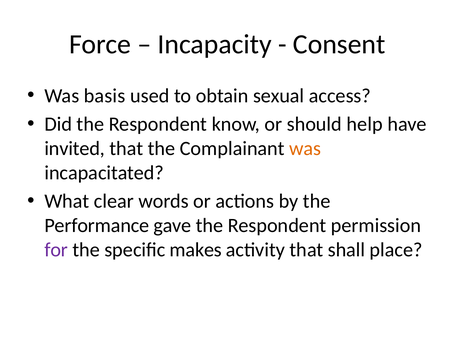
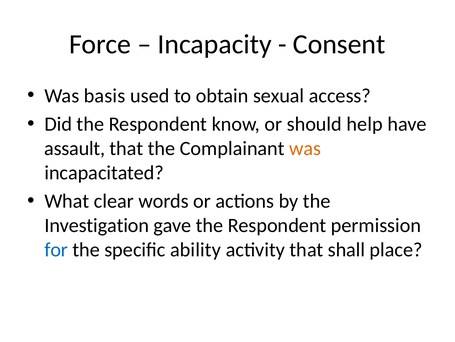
invited: invited -> assault (75, 148)
Performance: Performance -> Investigation (97, 225)
for colour: purple -> blue (56, 249)
makes: makes -> ability (196, 249)
